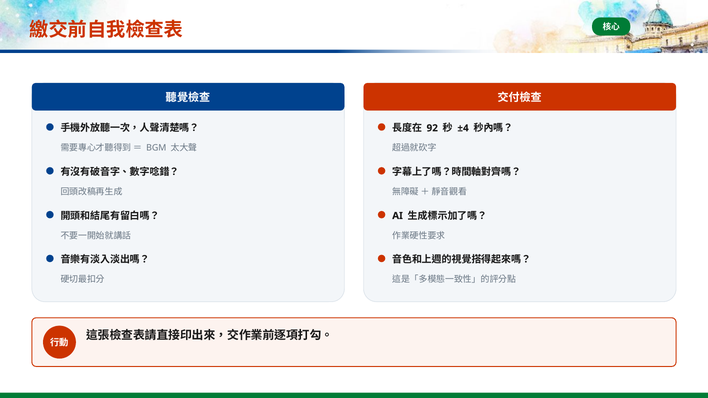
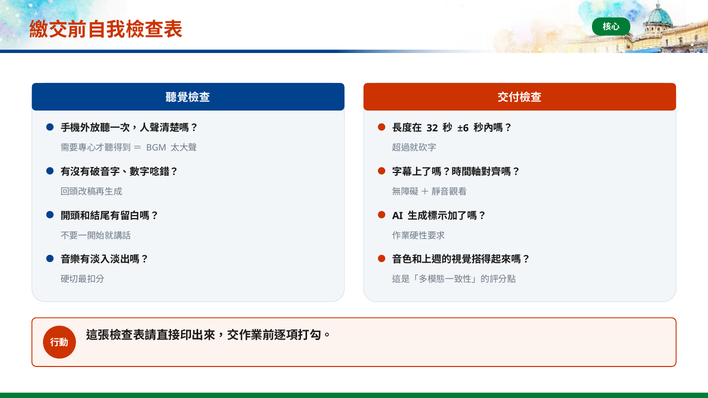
92: 92 -> 32 (432, 128)
±4: ±4 -> ±6 (463, 128)
